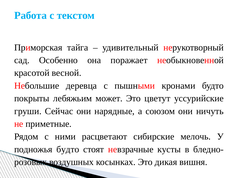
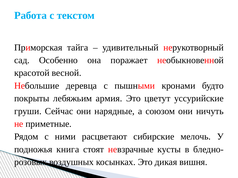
может: может -> армия (109, 99)
подножья будто: будто -> книга (68, 150)
